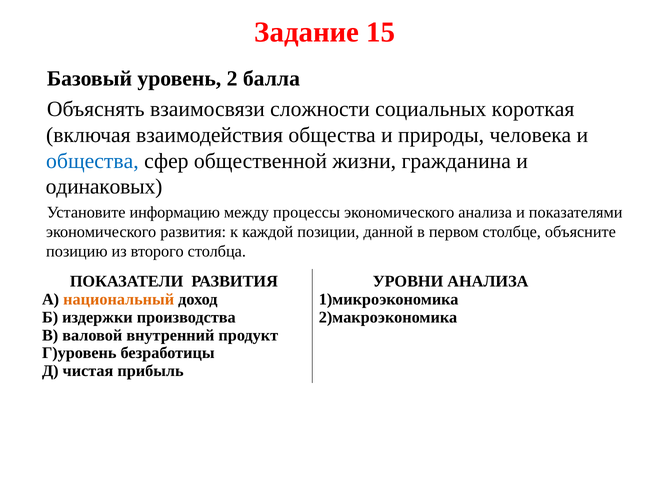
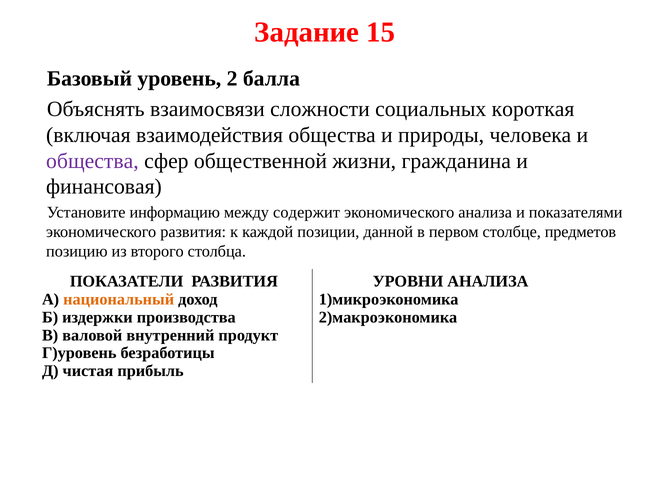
общества colour: blue -> purple (92, 161)
одинаковых: одинаковых -> финансовая (104, 187)
процессы: процессы -> содержит (307, 213)
объясните: объясните -> предметов (580, 232)
